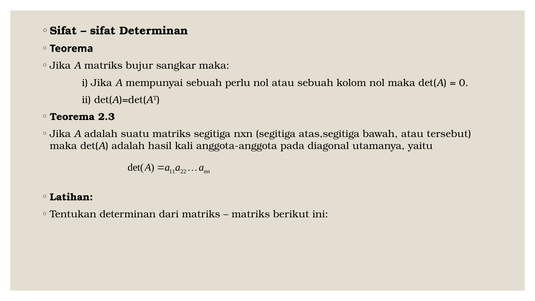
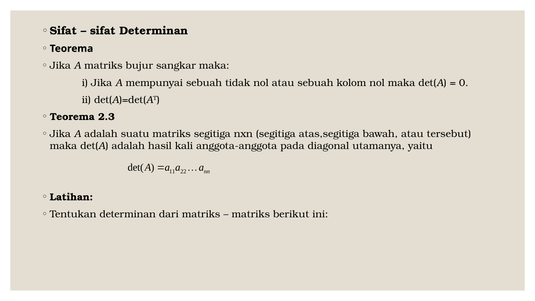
perlu: perlu -> tidak (238, 83)
